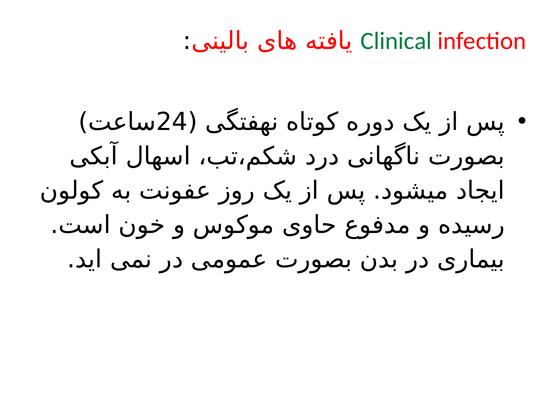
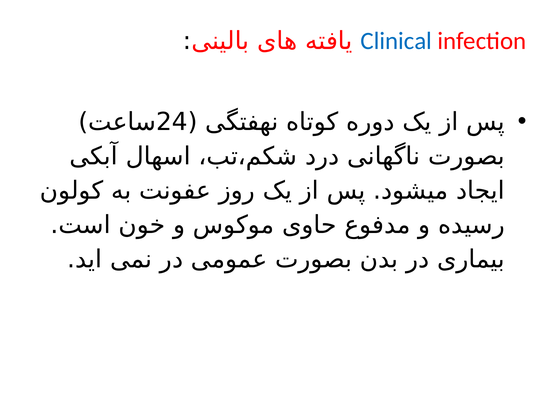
Clinical colour: green -> blue (396, 41)
